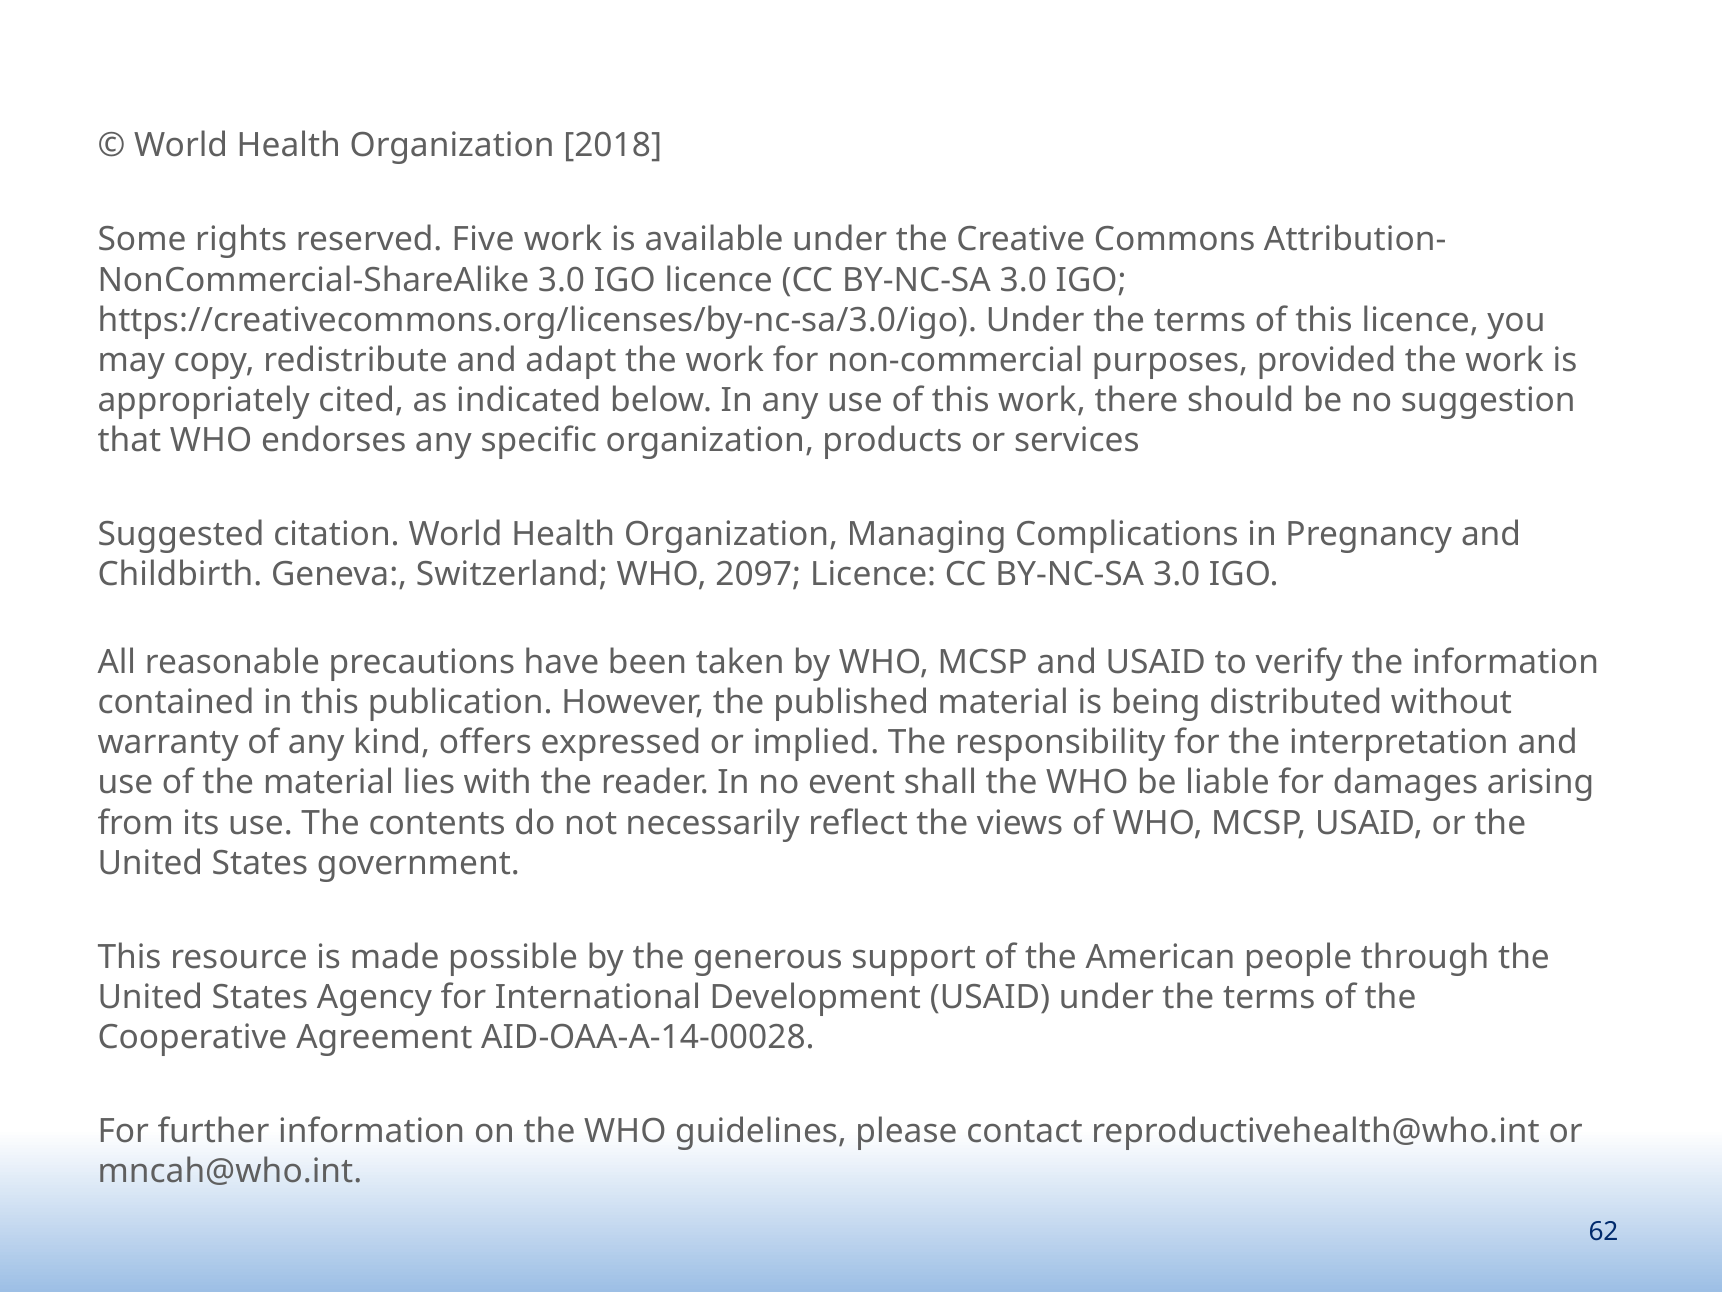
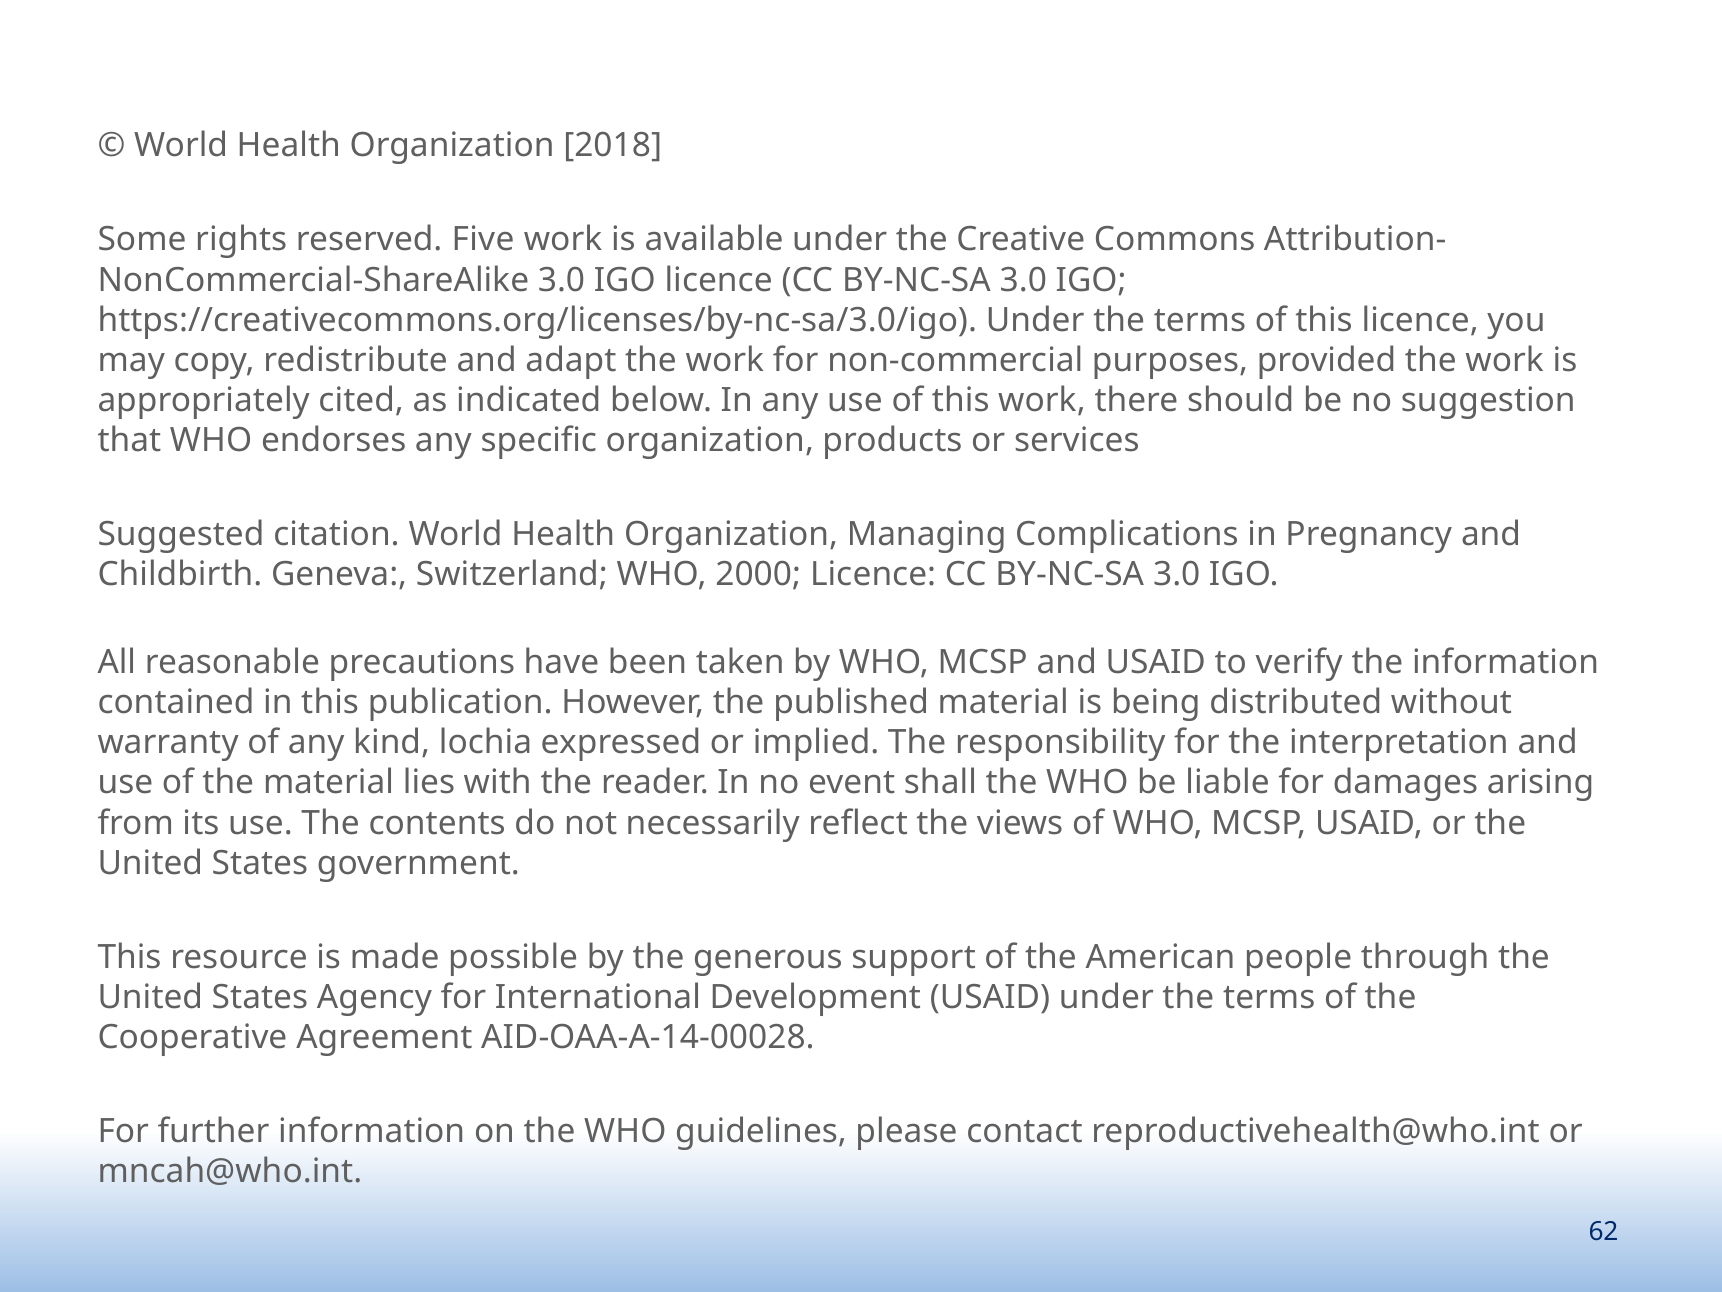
2097: 2097 -> 2000 (758, 575)
offers: offers -> lochia (485, 742)
